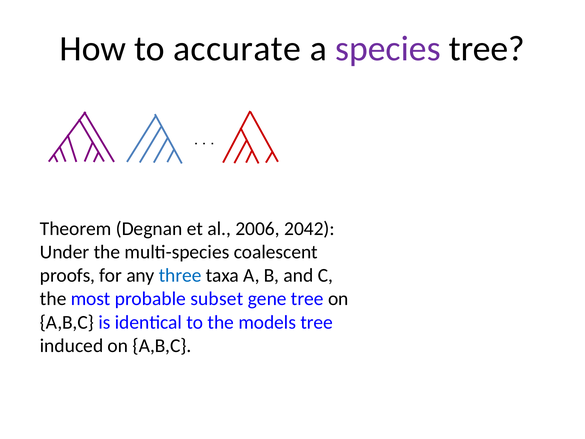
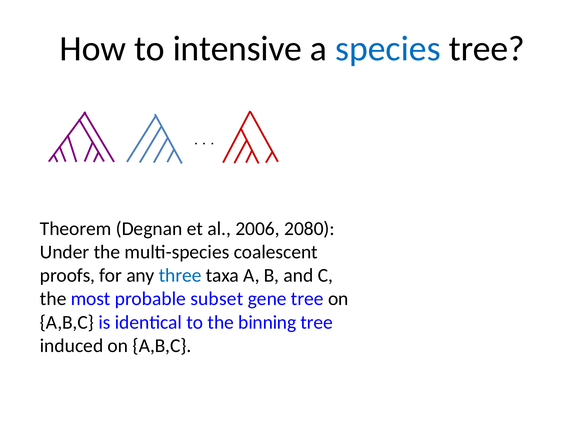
accurate: accurate -> intensive (237, 49)
species colour: purple -> blue (388, 49)
2042: 2042 -> 2080 (309, 228)
models: models -> binning (267, 322)
